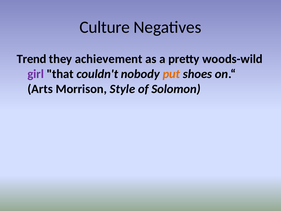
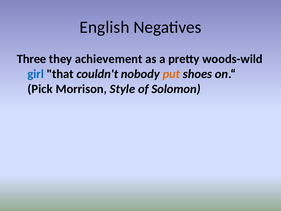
Culture: Culture -> English (104, 27)
Trend: Trend -> Three (32, 59)
girl colour: purple -> blue (36, 74)
Arts: Arts -> Pick (40, 89)
